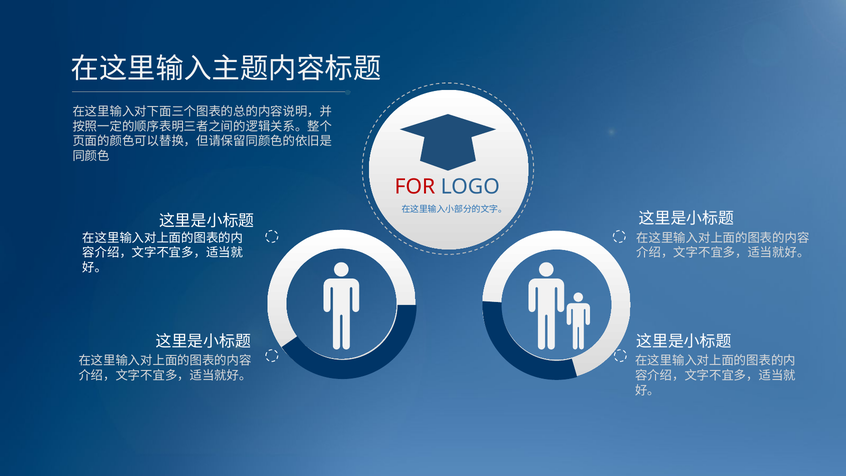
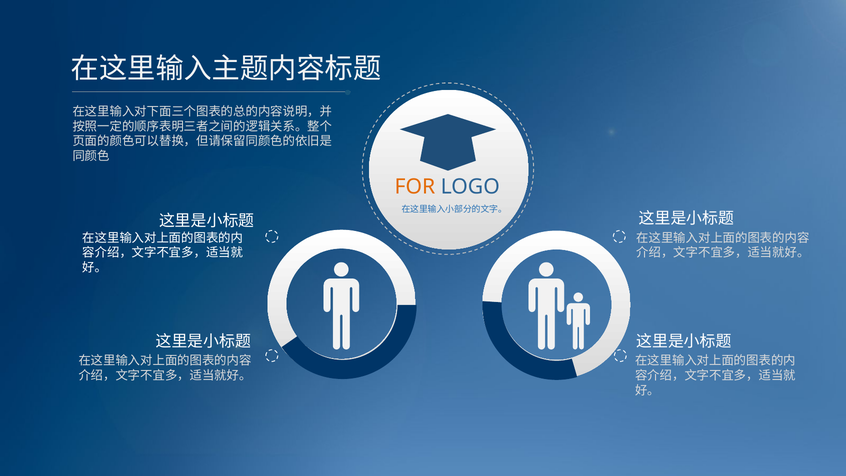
FOR colour: red -> orange (415, 187)
